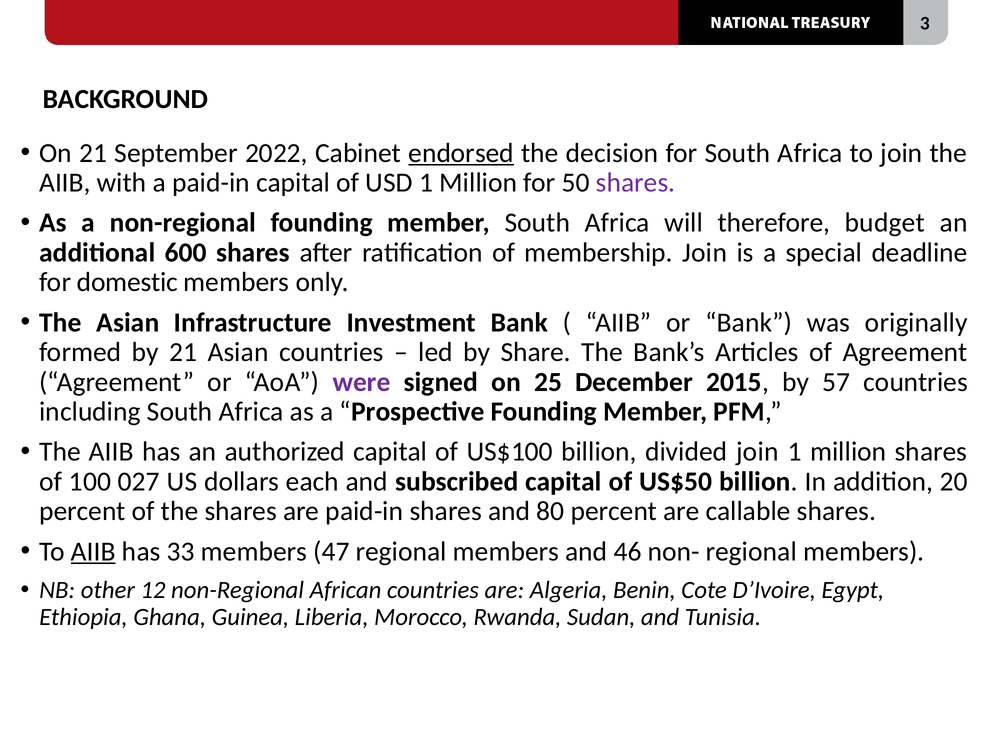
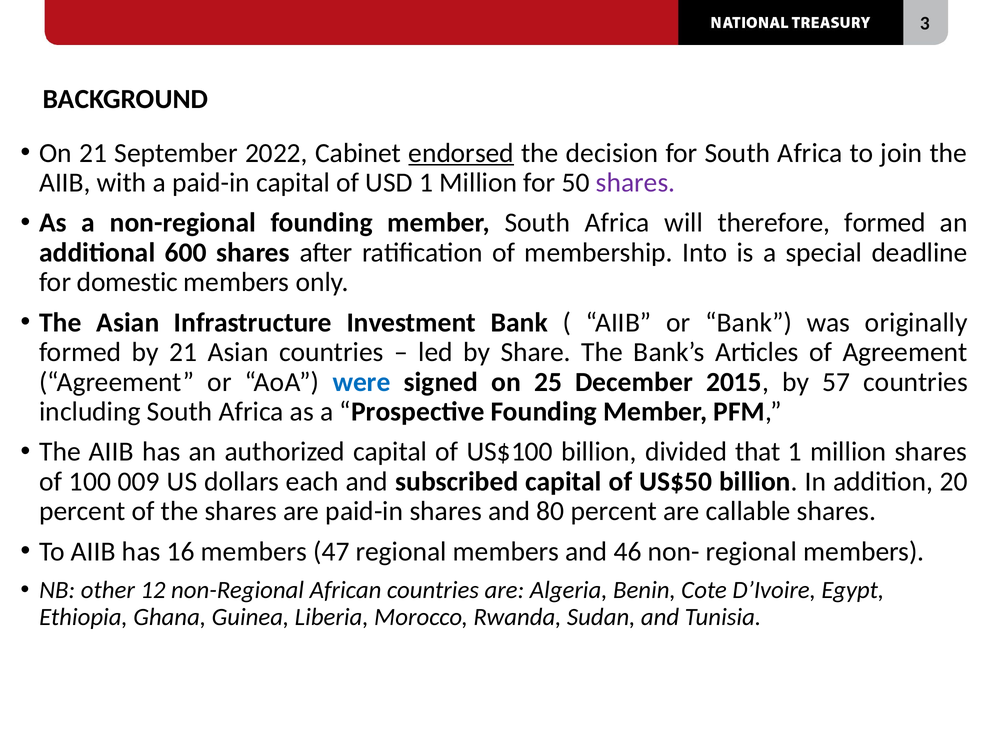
therefore budget: budget -> formed (885, 223)
membership Join: Join -> Into (705, 253)
were colour: purple -> blue (362, 382)
divided join: join -> that (758, 452)
027: 027 -> 009 (139, 482)
AIIB underline: present -> none (93, 551)
33: 33 -> 16 (181, 551)
